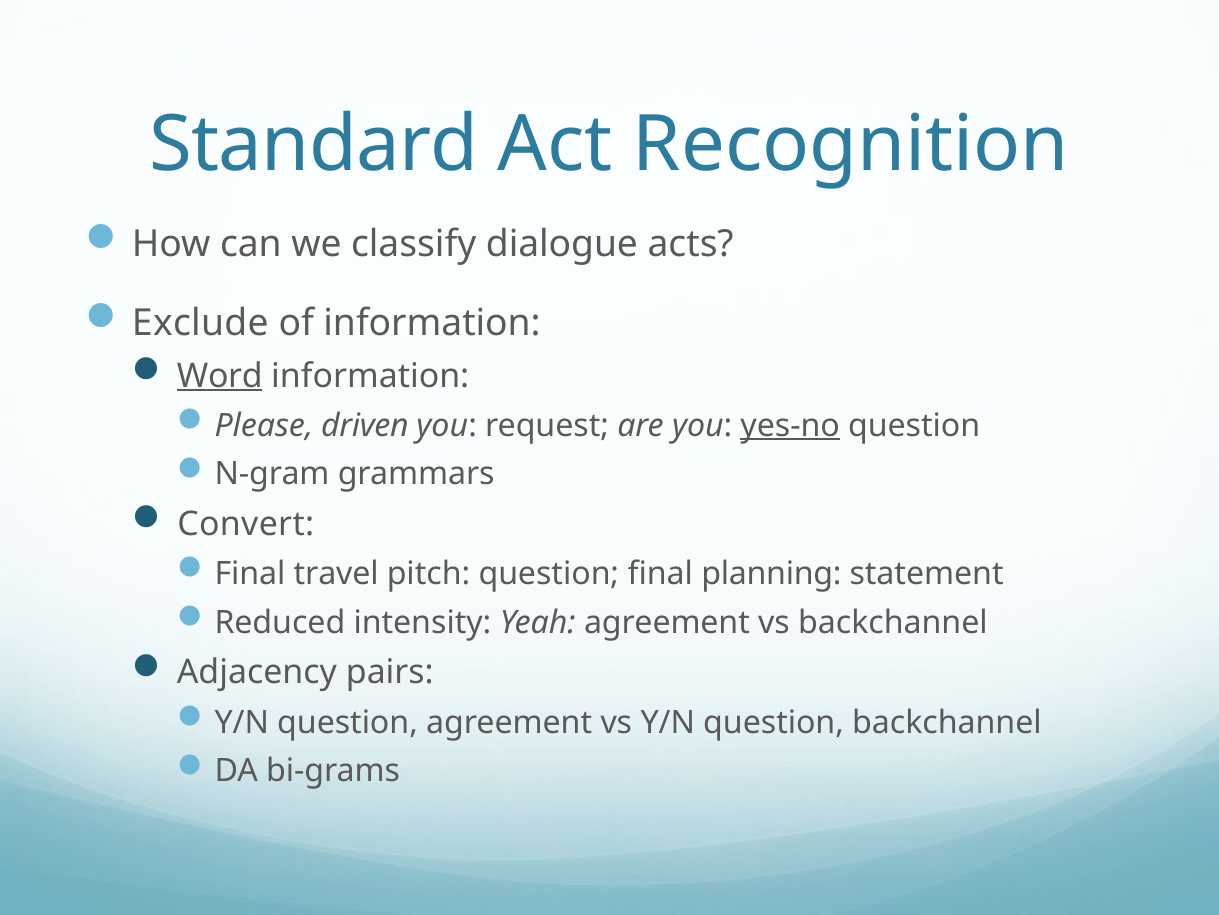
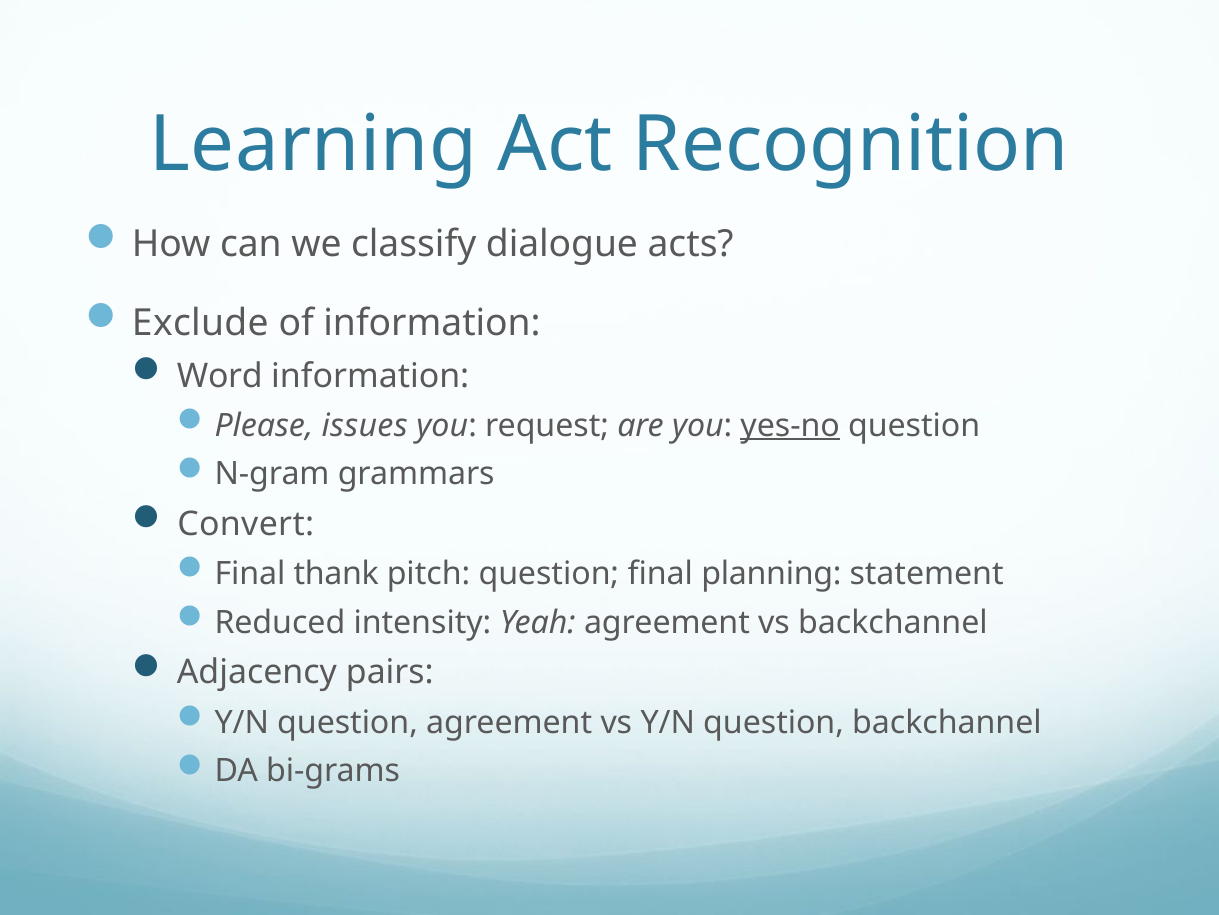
Standard: Standard -> Learning (313, 145)
Word underline: present -> none (220, 376)
driven: driven -> issues (365, 425)
travel: travel -> thank (336, 574)
